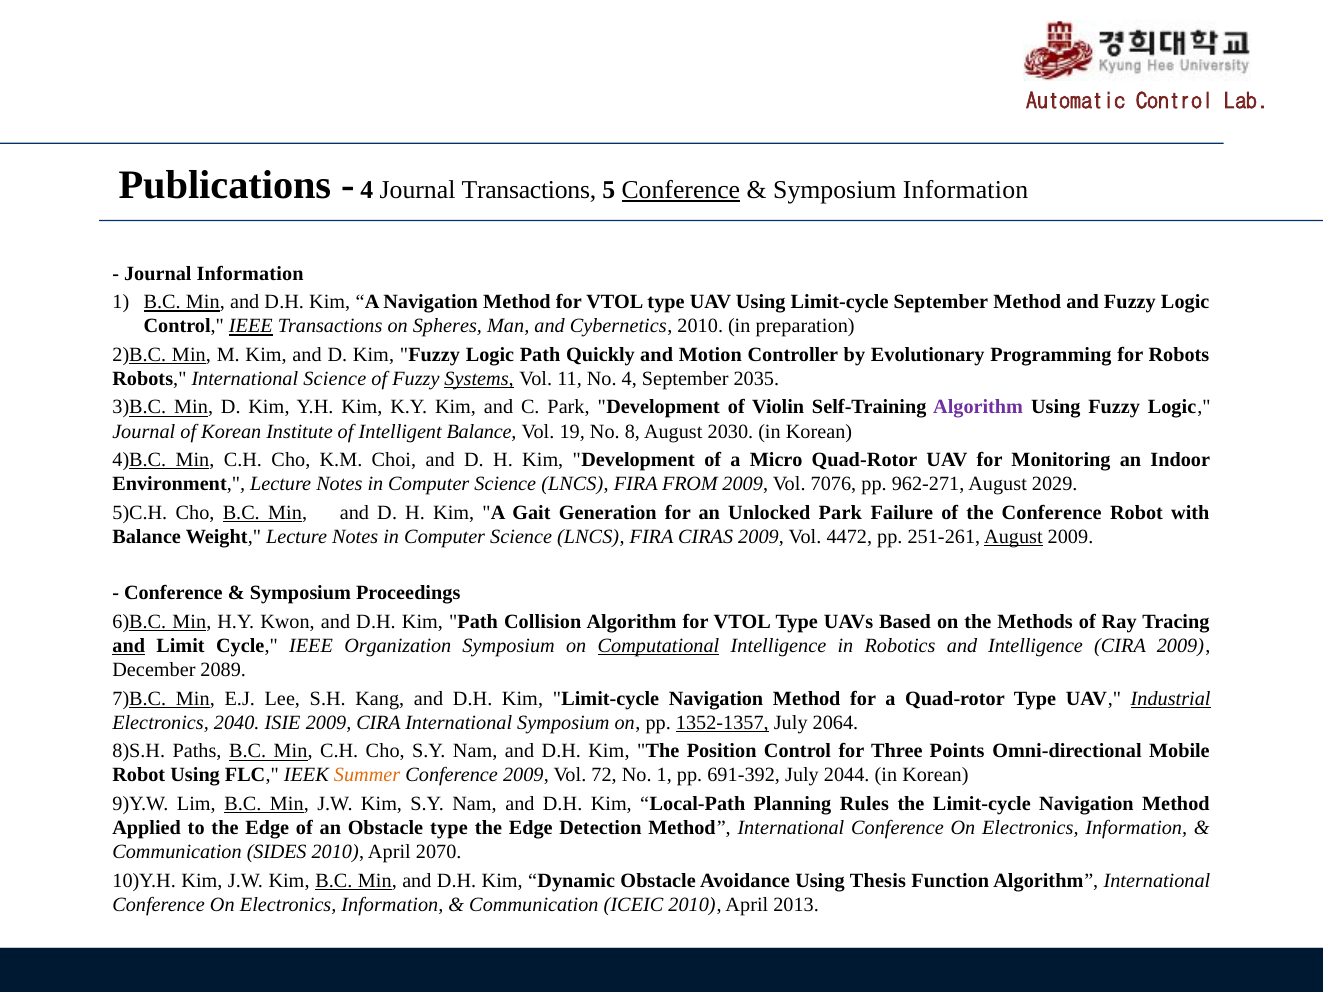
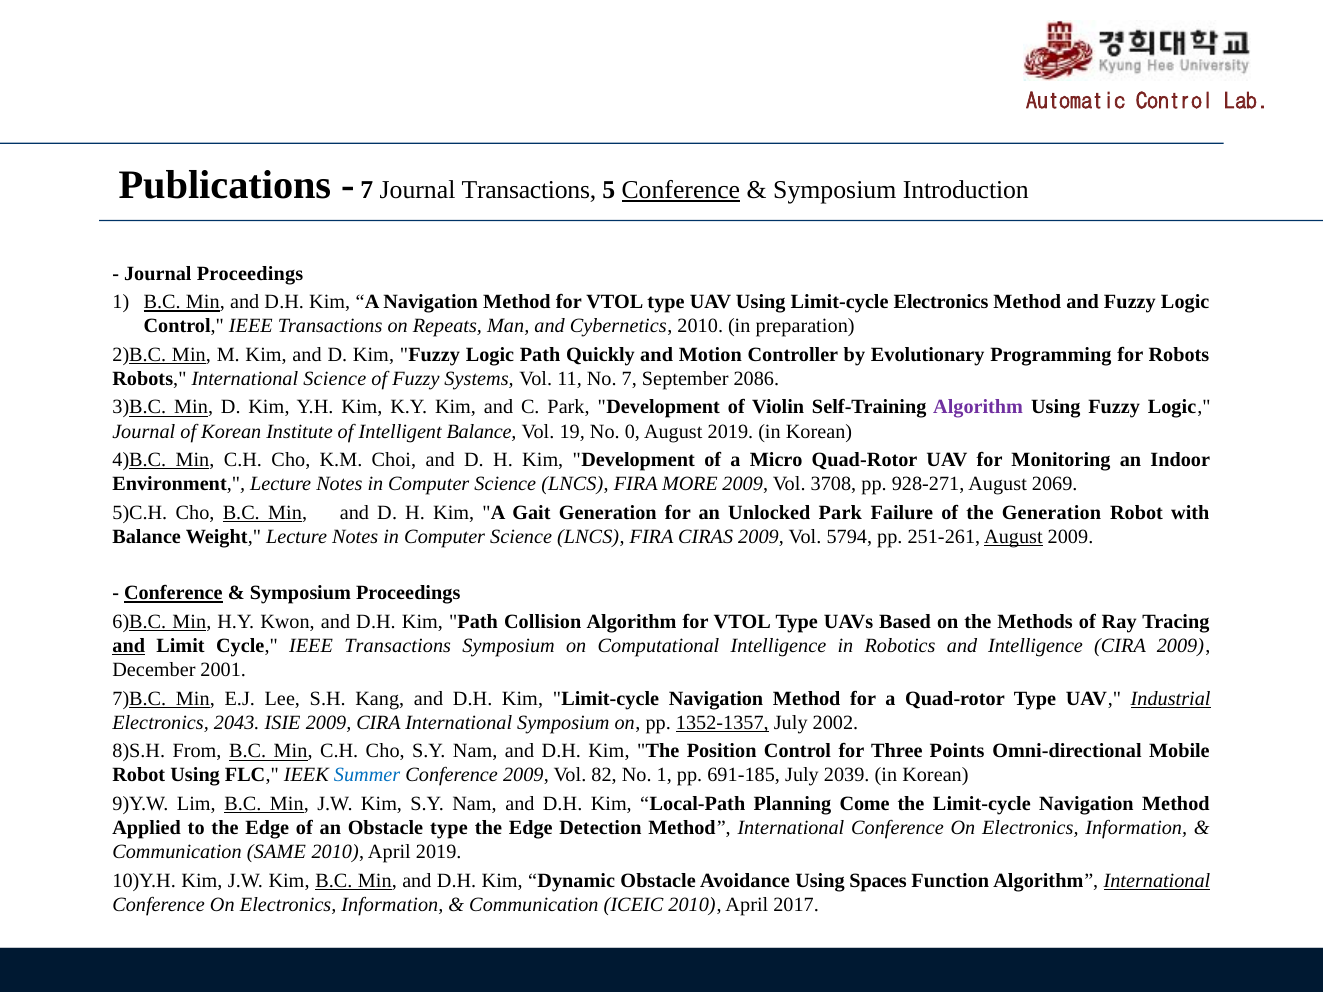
4: 4 -> 7 (367, 190)
Symposium Information: Information -> Introduction (966, 190)
Journal Information: Information -> Proceedings (250, 274)
Limit-cycle September: September -> Electronics (941, 302)
IEEE underline: present -> none (251, 326)
Spheres: Spheres -> Repeats (447, 326)
Systems underline: present -> none (479, 379)
No 4: 4 -> 7 (629, 379)
2035: 2035 -> 2086 (756, 379)
8: 8 -> 0 (632, 432)
August 2030: 2030 -> 2019 (730, 432)
FROM: FROM -> MORE (690, 484)
7076: 7076 -> 3708 (833, 484)
962-271: 962-271 -> 928-271 (928, 484)
2029: 2029 -> 2069 (1055, 484)
the Conference: Conference -> Generation (1052, 512)
4472: 4472 -> 5794 (849, 537)
Conference underline: none -> present (173, 593)
Cycle IEEE Organization: Organization -> Transactions (398, 646)
Computational underline: present -> none (658, 646)
2089: 2089 -> 2001 (223, 670)
2040: 2040 -> 2043 (237, 723)
2064: 2064 -> 2002 (835, 723)
Paths: Paths -> From (197, 751)
Summer colour: orange -> blue (367, 776)
72: 72 -> 82 (604, 776)
691-392: 691-392 -> 691-185 (744, 776)
2044: 2044 -> 2039 (847, 776)
Rules: Rules -> Come (865, 804)
SIDES: SIDES -> SAME (276, 852)
April 2070: 2070 -> 2019 (439, 852)
Thesis: Thesis -> Spaces (878, 881)
International underline: none -> present (1157, 881)
2013: 2013 -> 2017 (796, 905)
